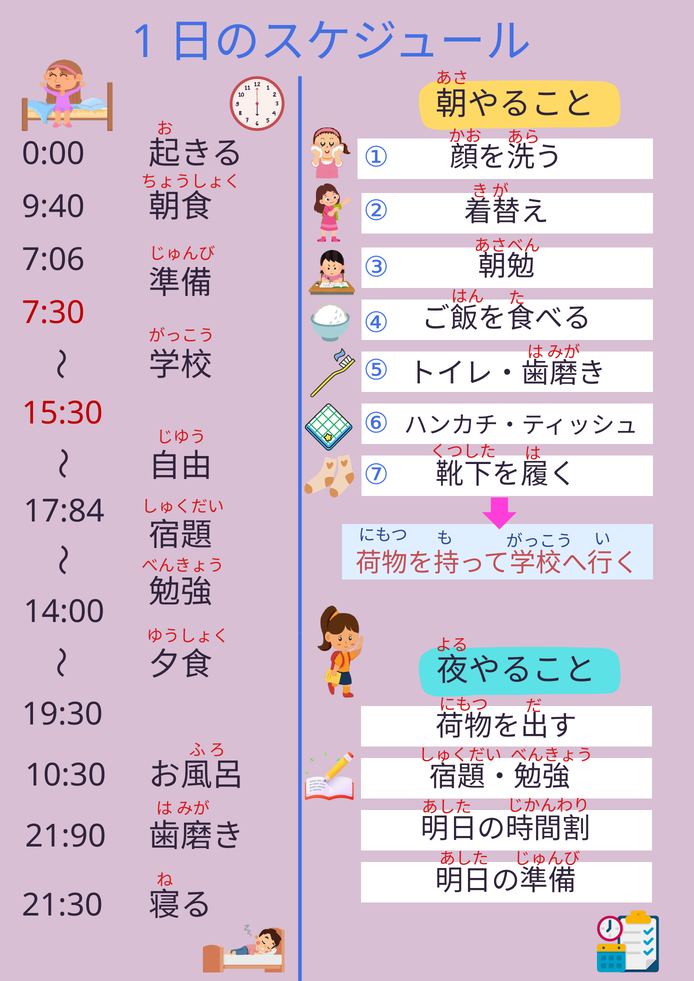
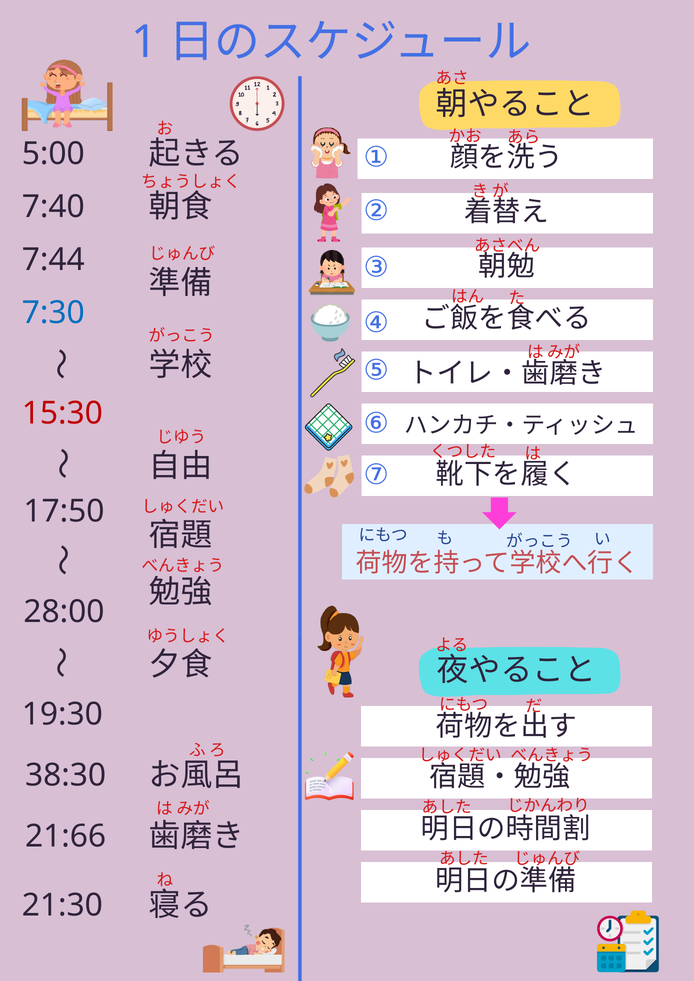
0:00: 0:00 -> 5:00 (53, 154)
9:40: 9:40 -> 7:40 (53, 207)
7:06: 7:06 -> 7:44 (53, 260)
7:30 colour: red -> blue (53, 313)
17:84: 17:84 -> 17:50 (64, 512)
14:00: 14:00 -> 28:00 (64, 612)
10:30: 10:30 -> 38:30 (66, 776)
21:90: 21:90 -> 21:66 (66, 837)
